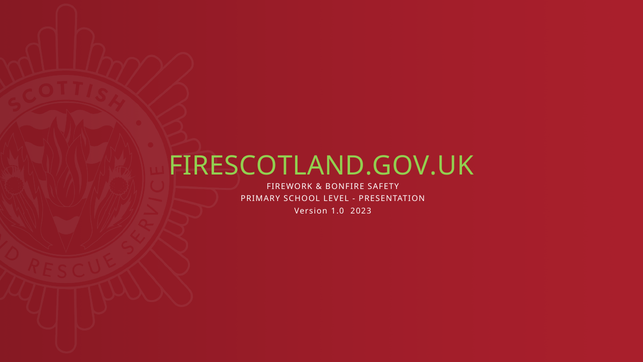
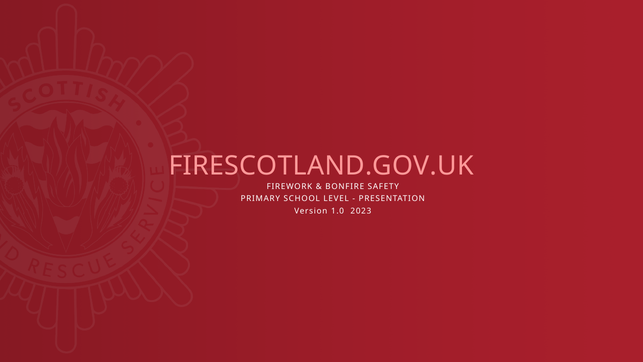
FIRESCOTLAND.GOV.UK colour: light green -> pink (321, 166)
